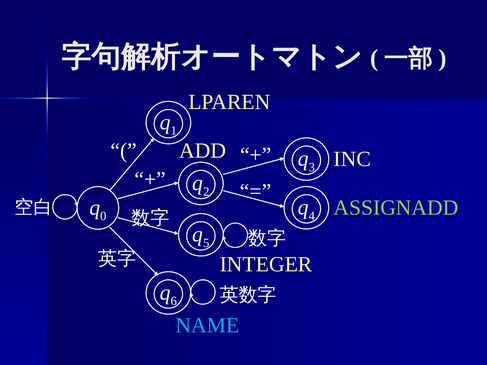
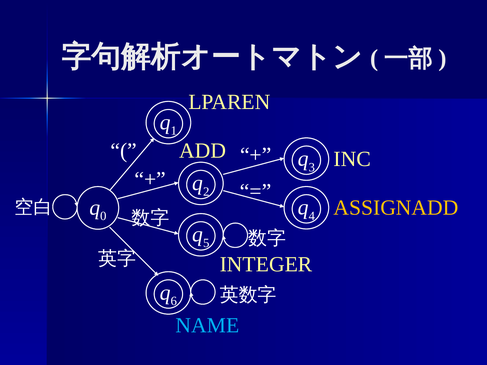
ASSIGNADD colour: light green -> yellow (396, 208)
